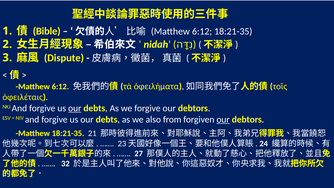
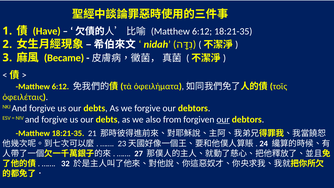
Bible: Bible -> Have (47, 31)
Dispute: Dispute -> Became (64, 58)
our underline: present -> none (75, 108)
